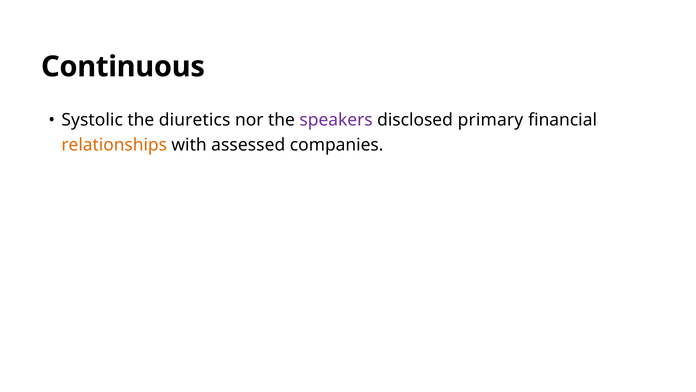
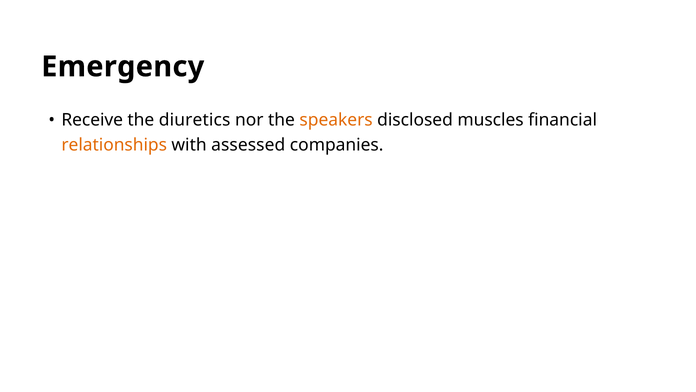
Continuous: Continuous -> Emergency (123, 67)
Systolic: Systolic -> Receive (92, 120)
speakers colour: purple -> orange (336, 120)
primary: primary -> muscles (491, 120)
